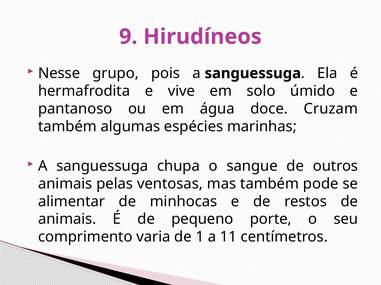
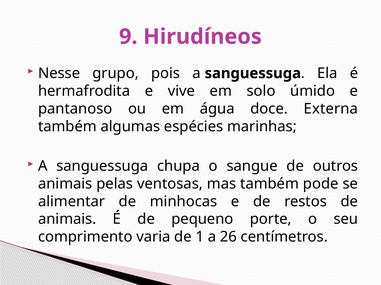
Cruzam: Cruzam -> Externa (331, 109)
11: 11 -> 26 (228, 237)
